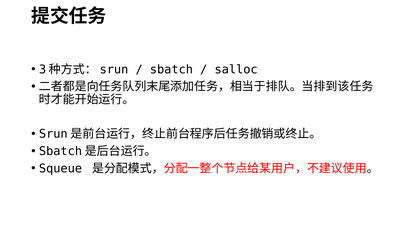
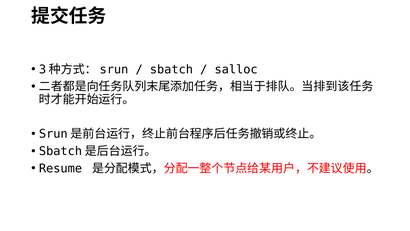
Squeue: Squeue -> Resume (61, 168)
